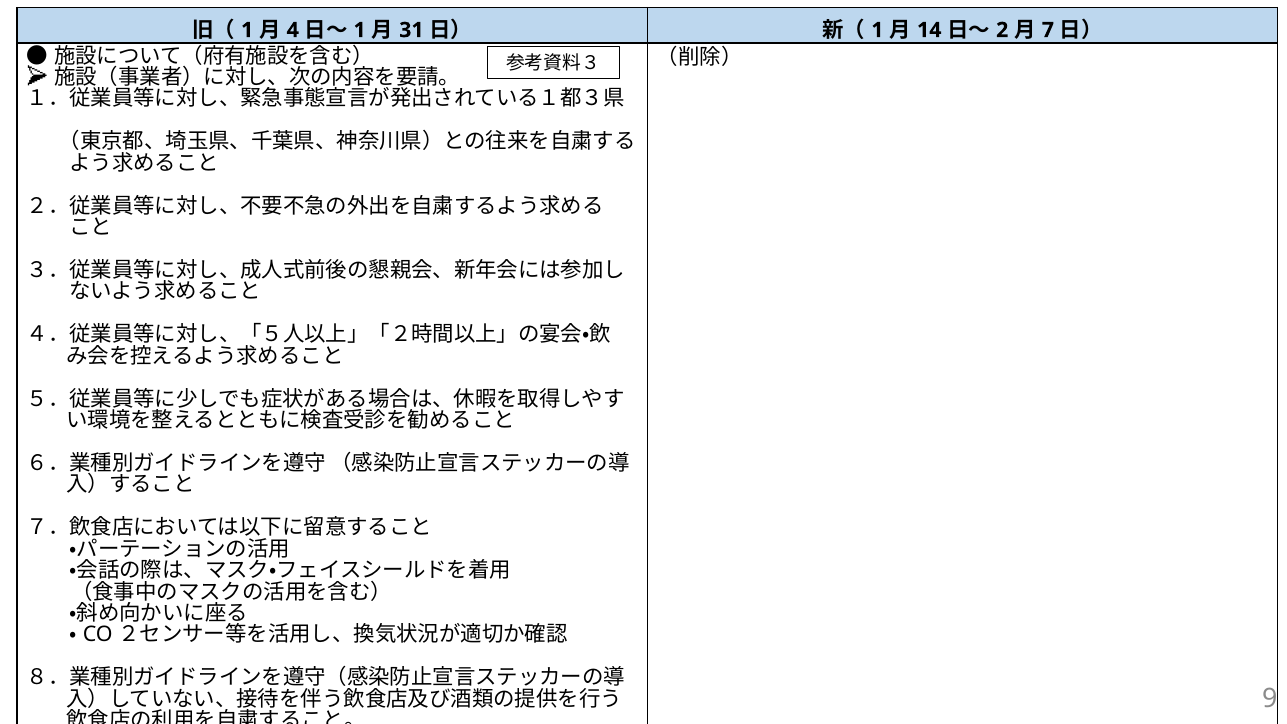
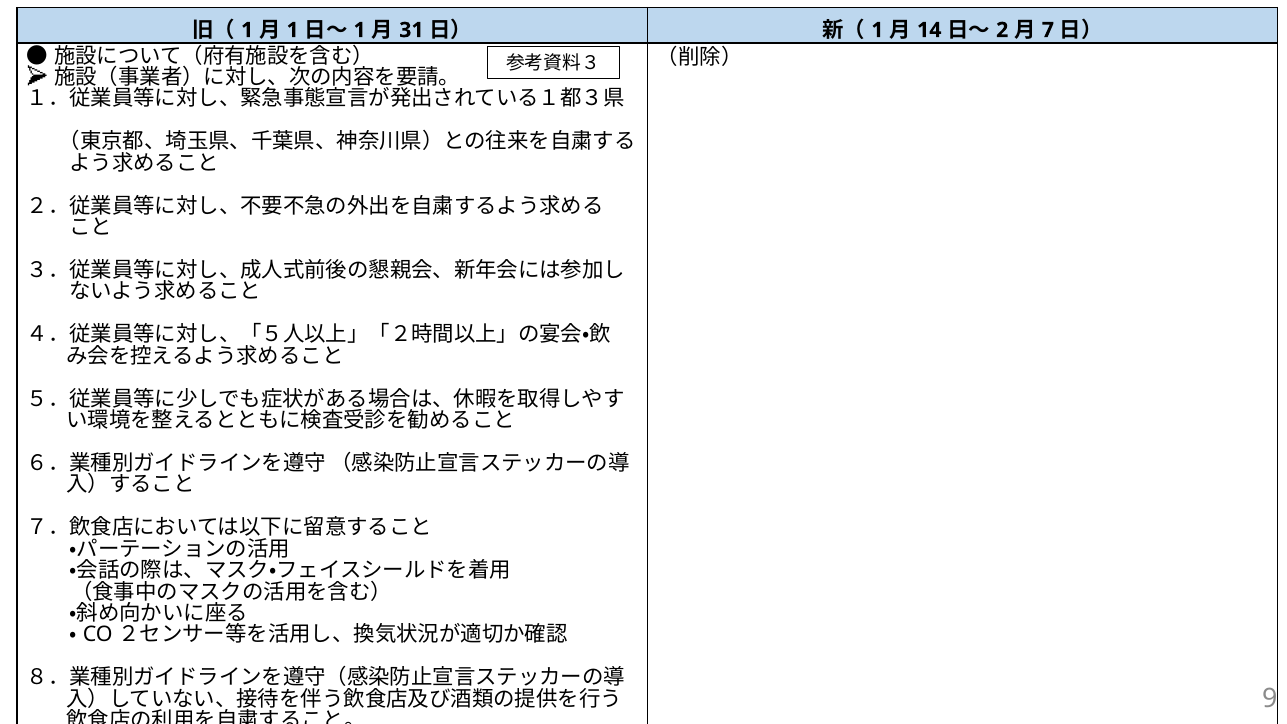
4: 4 -> 1 (293, 30)
